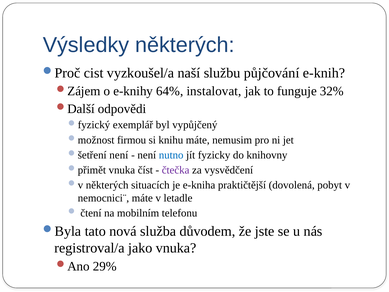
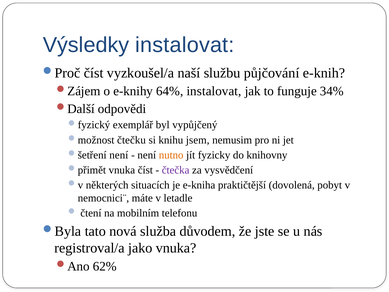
Výsledky některých: některých -> instalovat (185, 45)
cist: cist -> číst (94, 73)
32%: 32% -> 34% (332, 91)
firmou: firmou -> čtečku (131, 140)
knihu máte: máte -> jsem (198, 140)
nutno colour: blue -> orange (171, 155)
29%: 29% -> 62% (105, 266)
